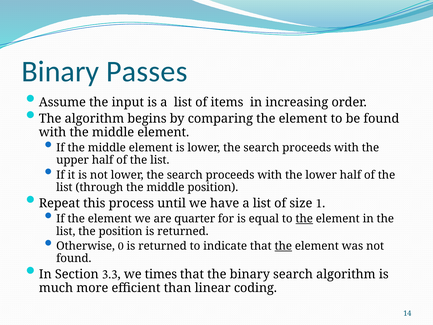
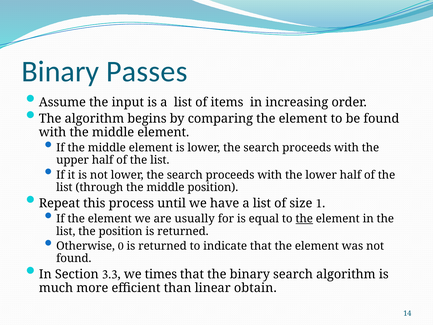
quarter: quarter -> usually (195, 219)
the underline: present -> none (283, 246)
coding: coding -> obtain (255, 288)
